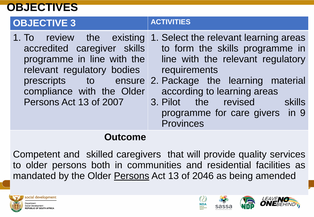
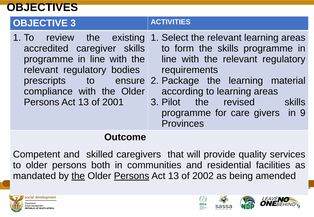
2007: 2007 -> 2001 (113, 102)
the underline: none -> present (78, 176)
2046: 2046 -> 2002 (203, 176)
